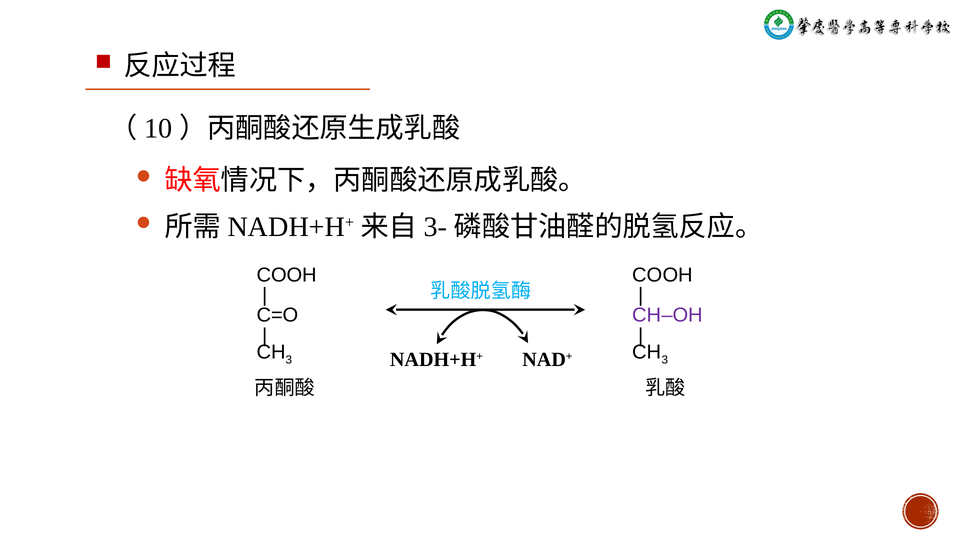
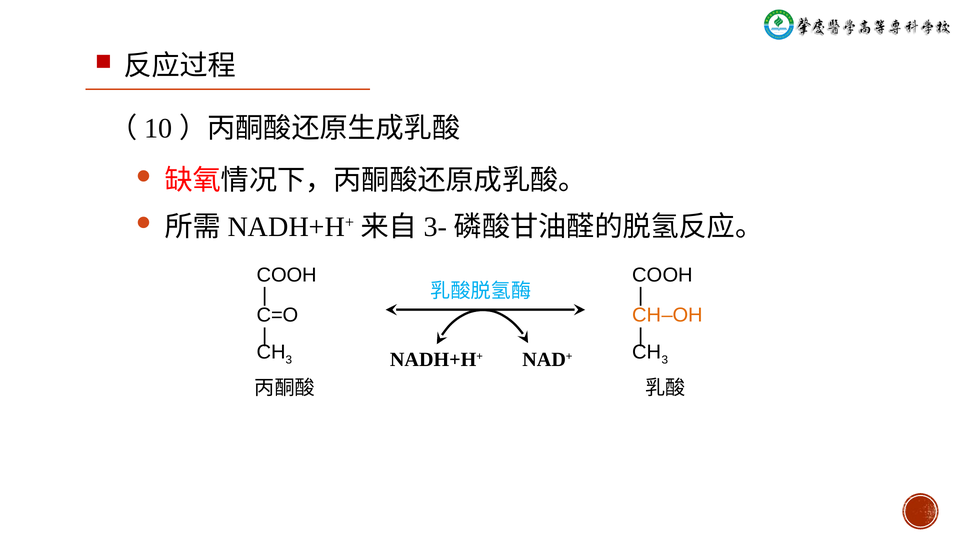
CH‒OH colour: purple -> orange (668, 315)
